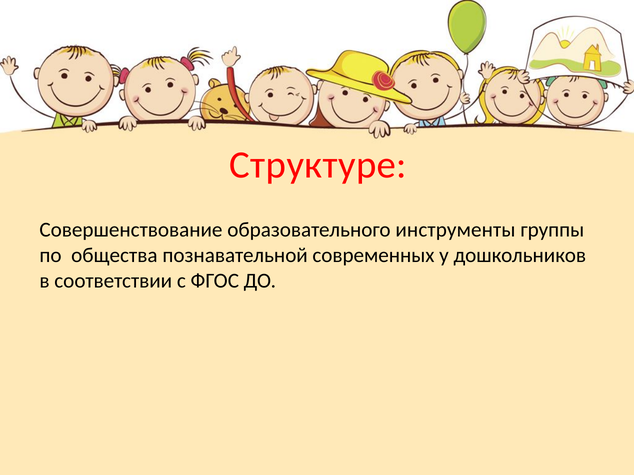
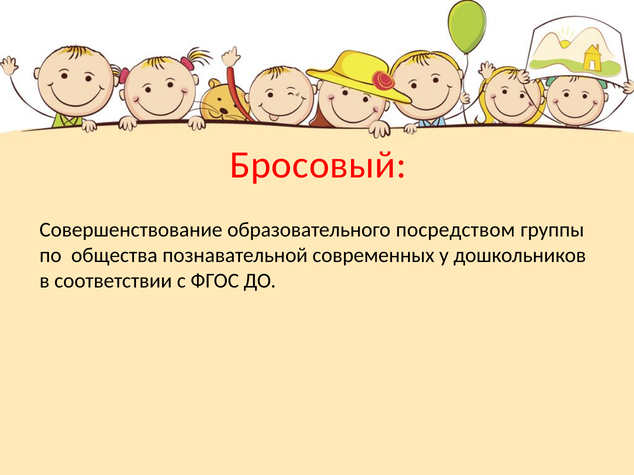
Структуре: Структуре -> Бросовый (318, 165)
инструменты: инструменты -> посредством (455, 230)
